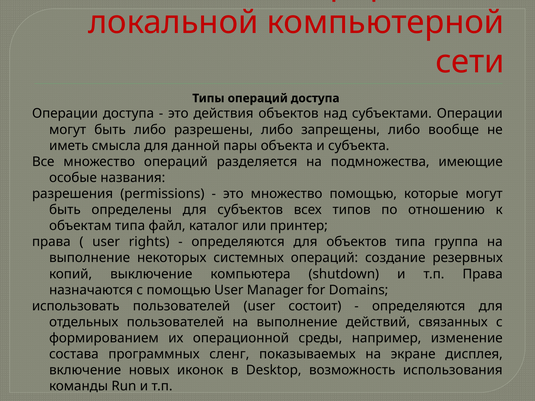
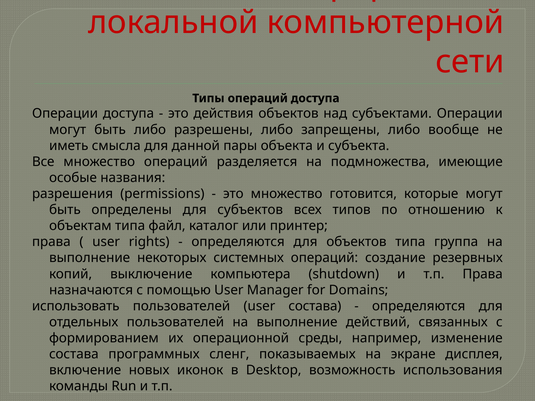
множество помощью: помощью -> готовится (363, 194)
user состоит: состоит -> состава (315, 306)
